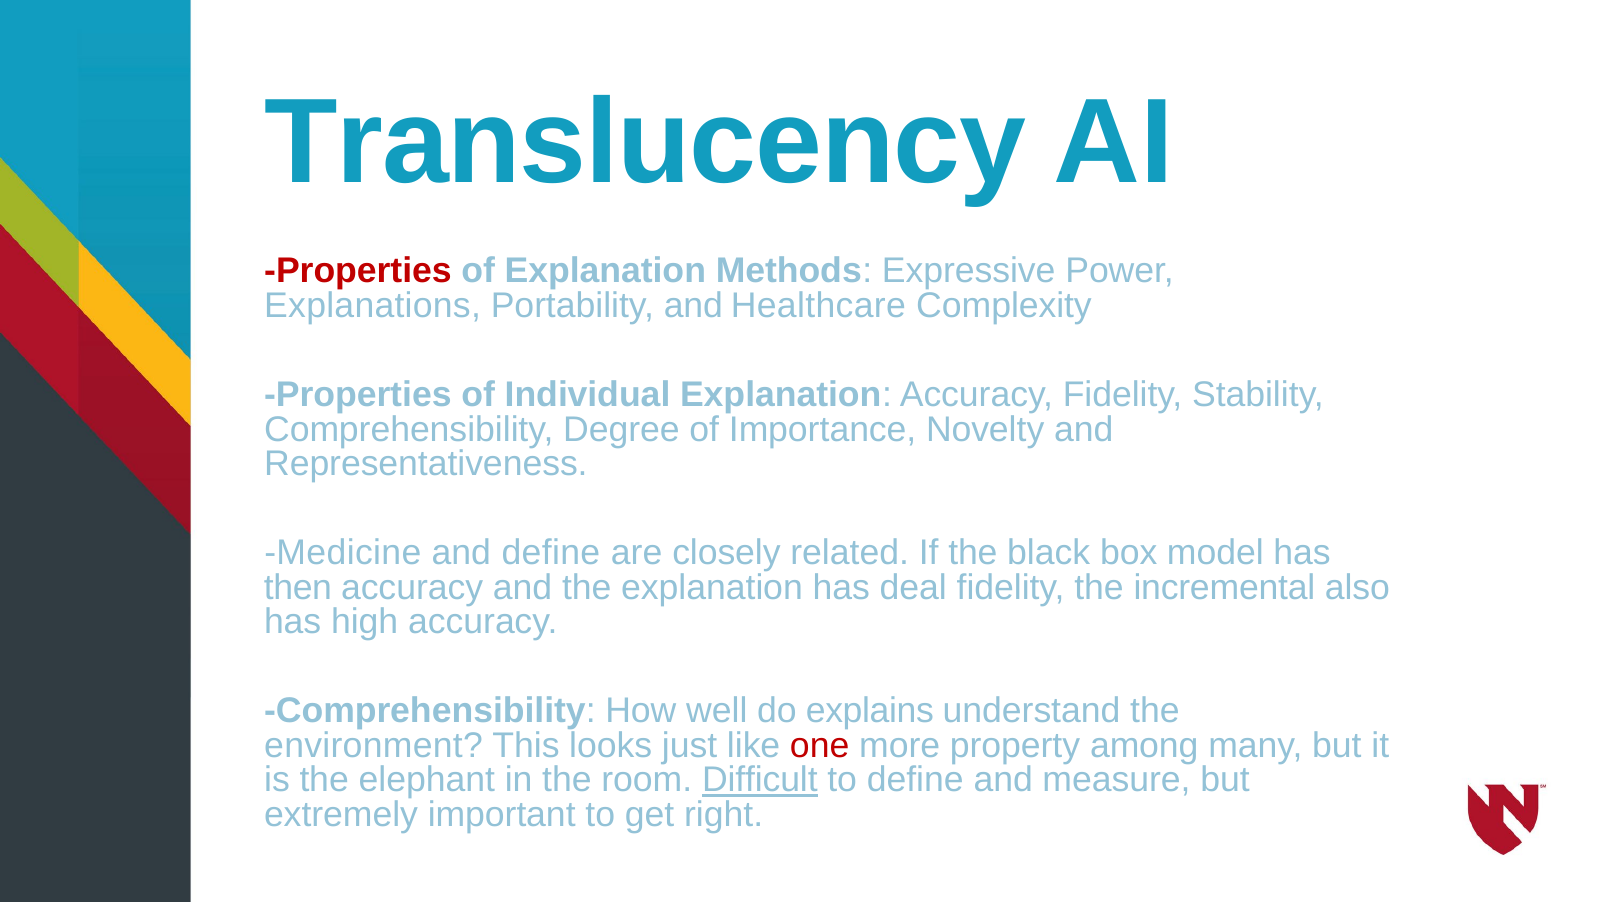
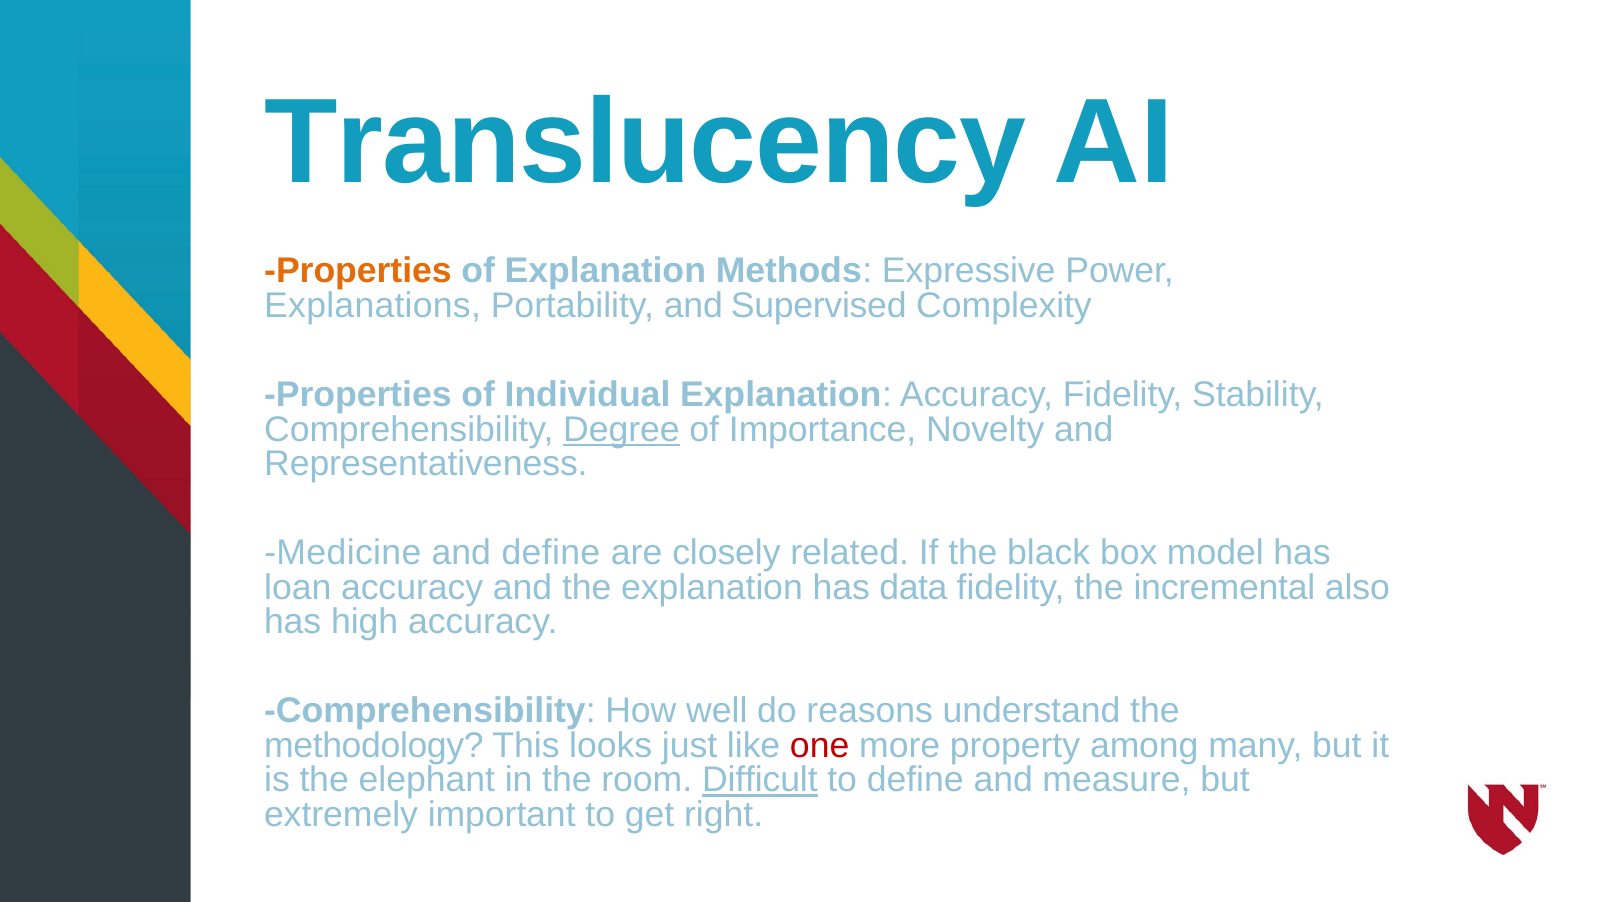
Properties colour: red -> orange (358, 271)
Healthcare: Healthcare -> Supervised (819, 306)
Degree underline: none -> present (621, 429)
then: then -> loan (298, 587)
deal: deal -> data (913, 587)
explains: explains -> reasons (870, 711)
environment: environment -> methodology (374, 745)
